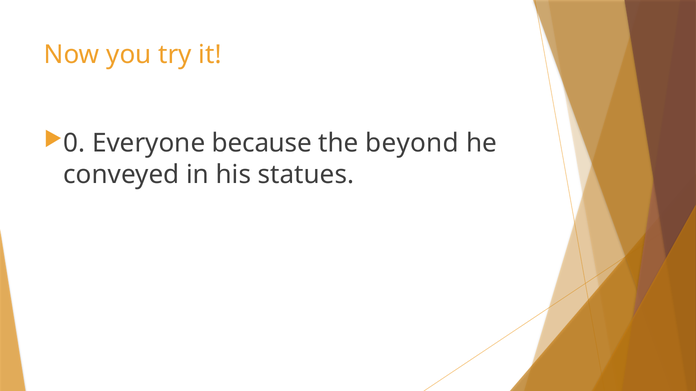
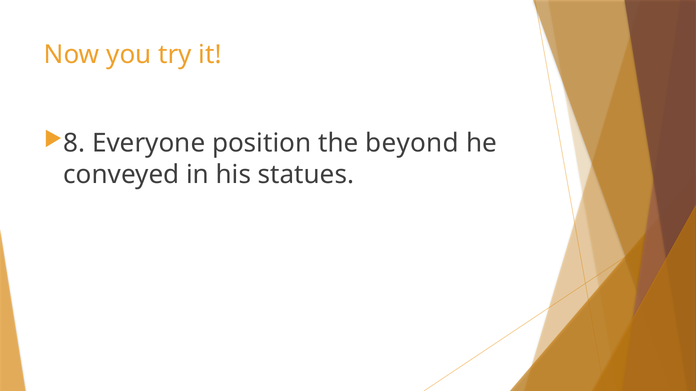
0: 0 -> 8 (74, 143)
because: because -> position (262, 143)
